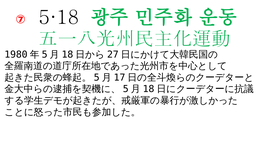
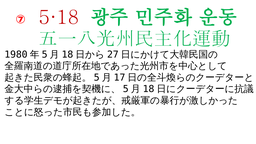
5·18 colour: black -> red (59, 18)
